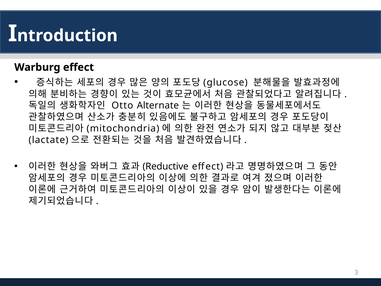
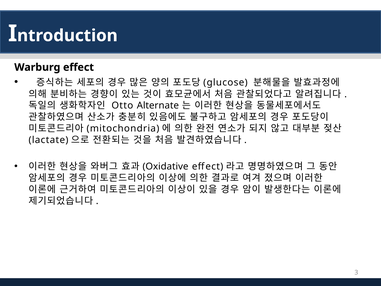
Reductive: Reductive -> Oxidative (166, 166)
